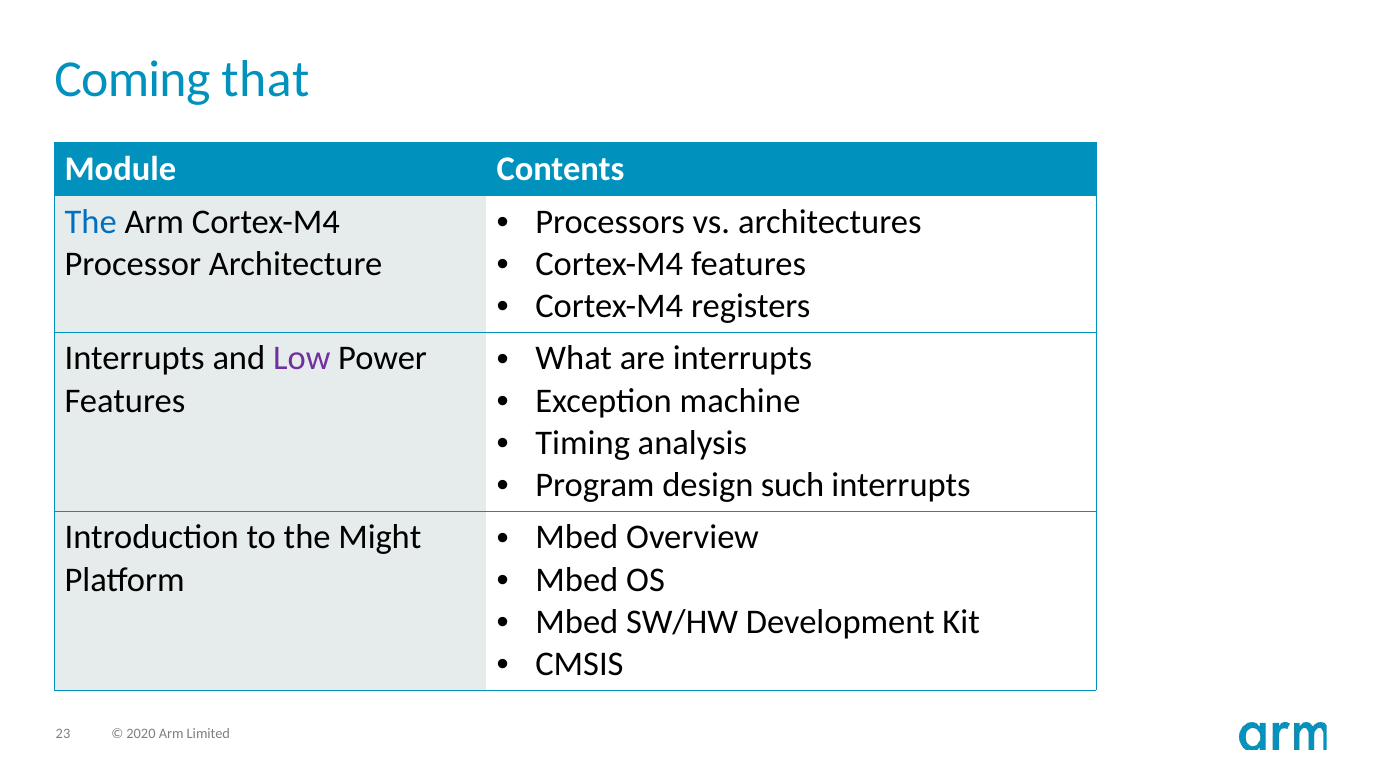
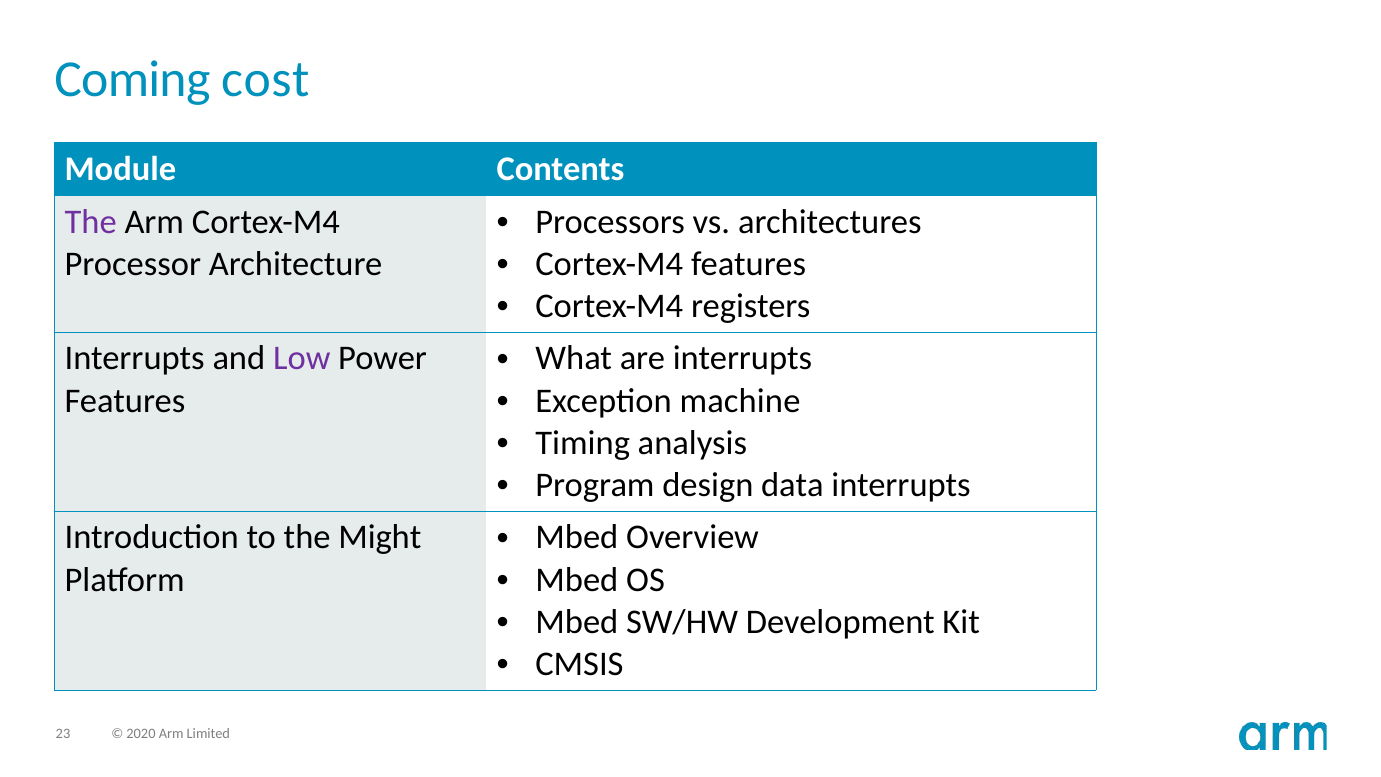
that: that -> cost (265, 79)
The colour: blue -> purple (91, 222)
such: such -> data (792, 485)
